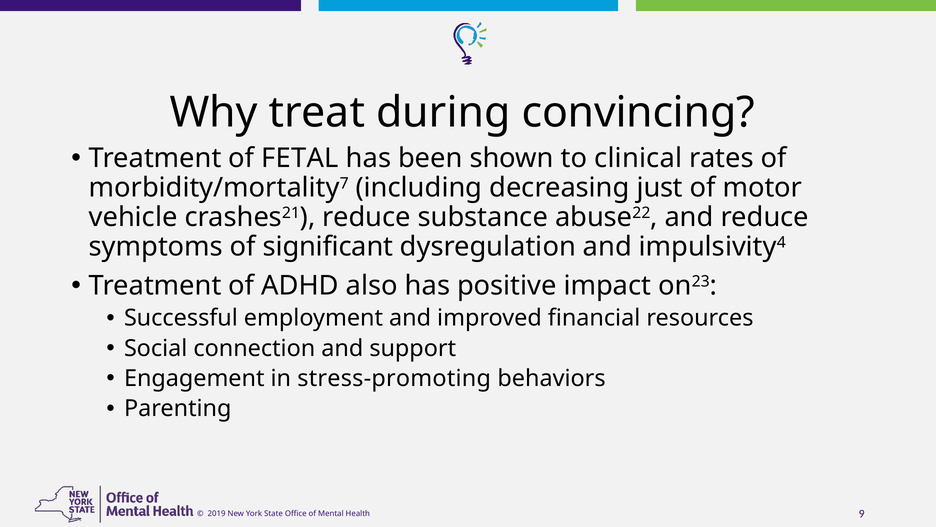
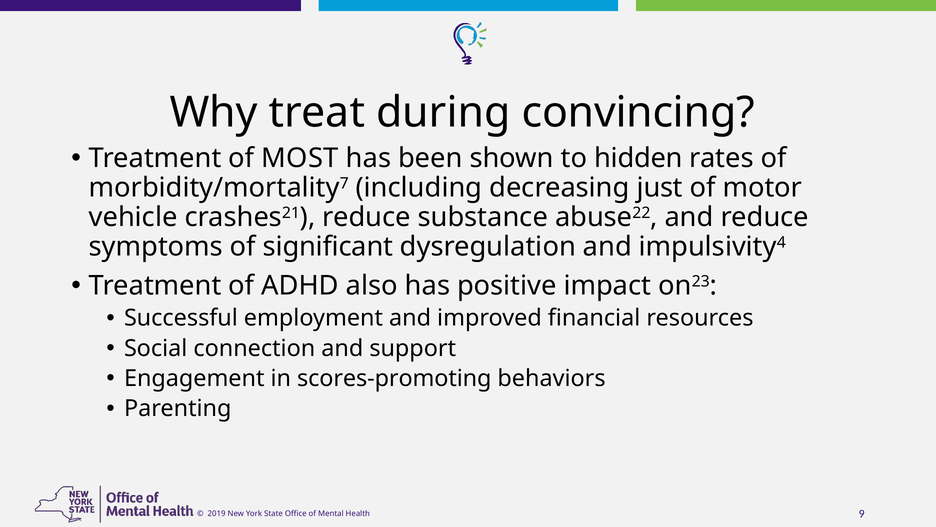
FETAL: FETAL -> MOST (300, 158)
clinical: clinical -> hidden (638, 158)
stress-promoting: stress-promoting -> scores-promoting (394, 378)
